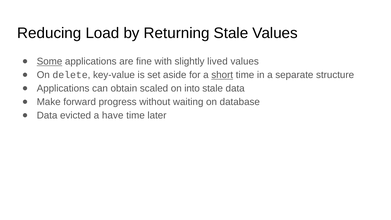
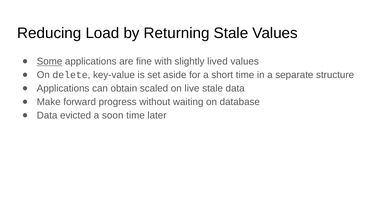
short underline: present -> none (222, 75)
into: into -> live (192, 88)
have: have -> soon (113, 115)
